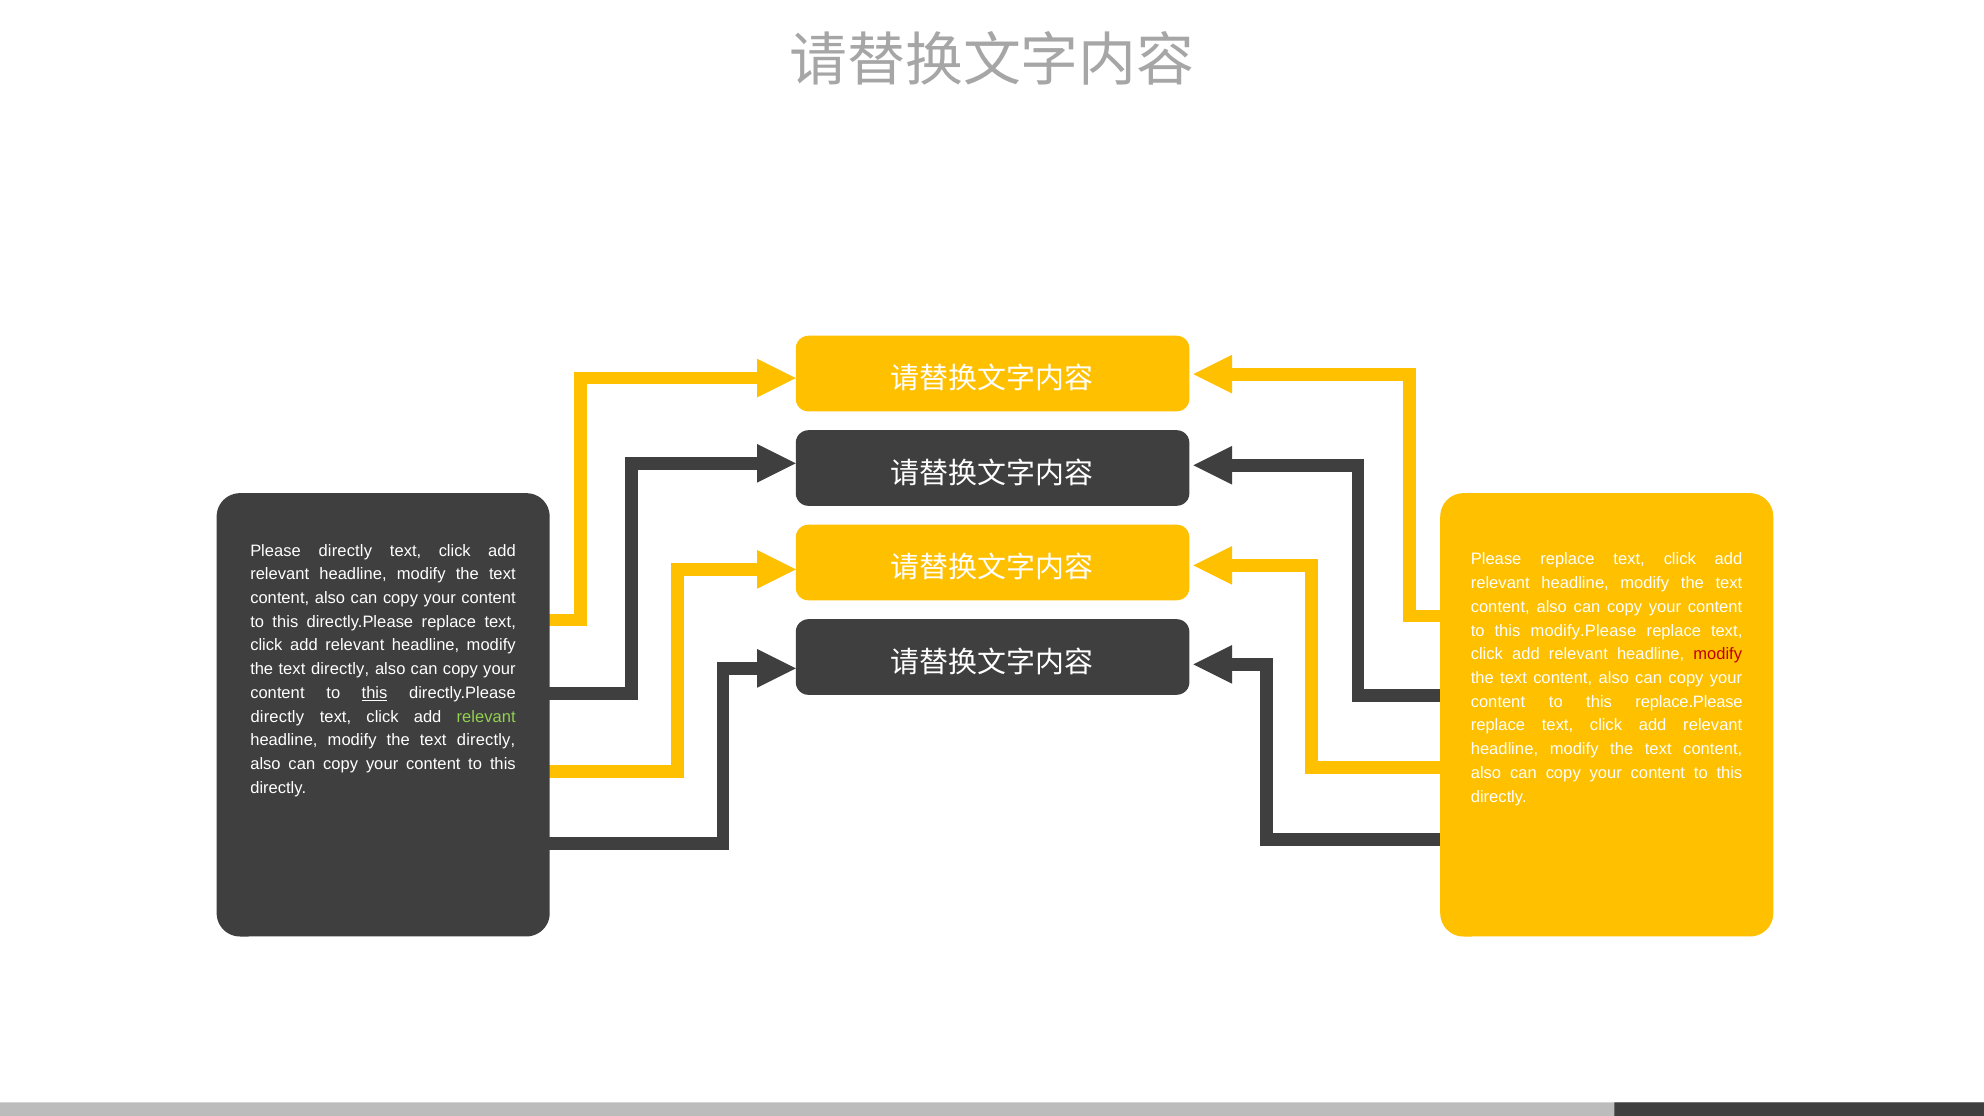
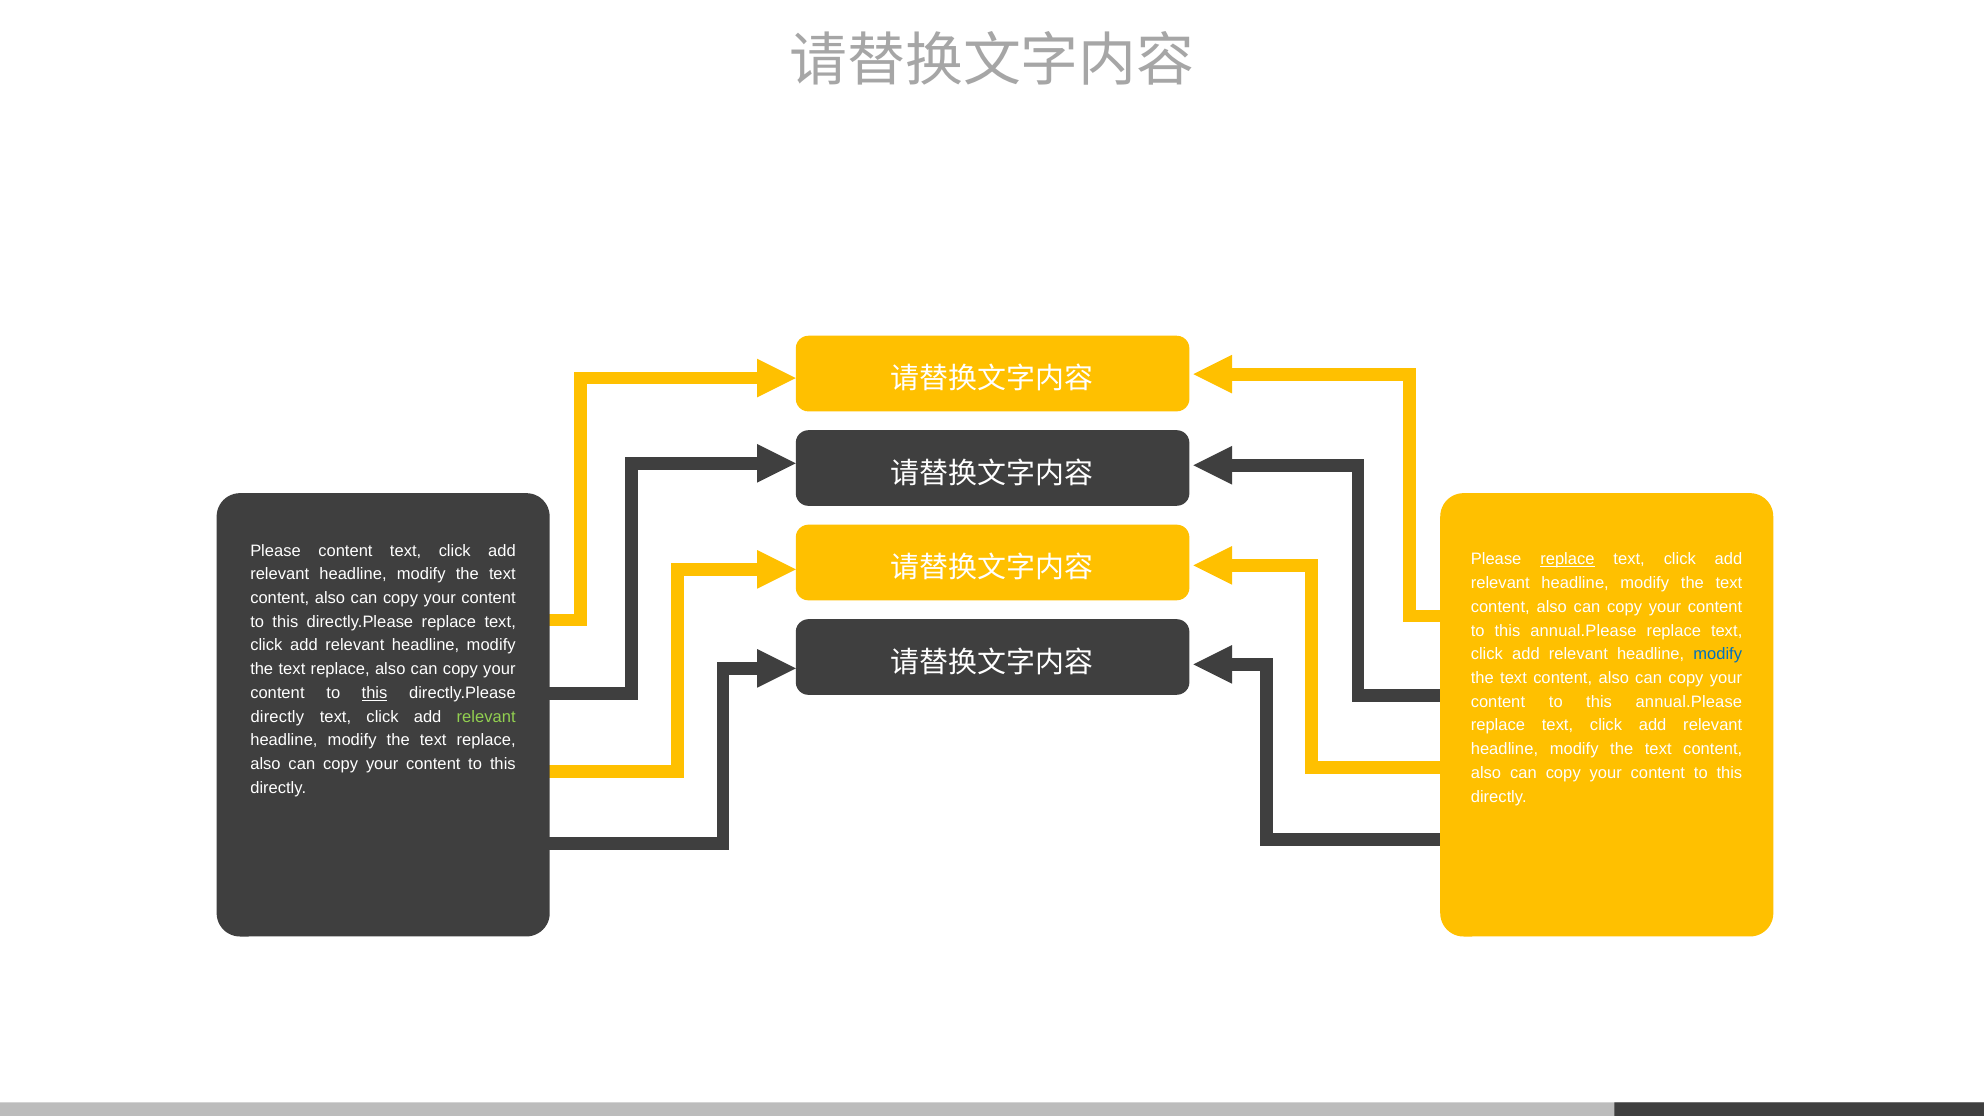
Please directly: directly -> content (345, 551)
replace underline: none -> present (1567, 559)
modify.Please: modify.Please -> annual.Please (1583, 631)
modify colour: red -> blue (1718, 654)
directly: directly -> replace (340, 669)
replace.Please: replace.Please -> annual.Please (1689, 702)
directly: directly -> replace (486, 740)
